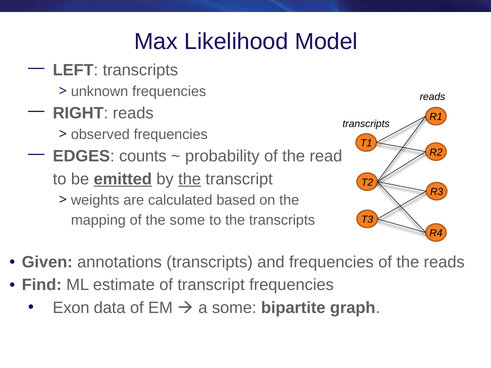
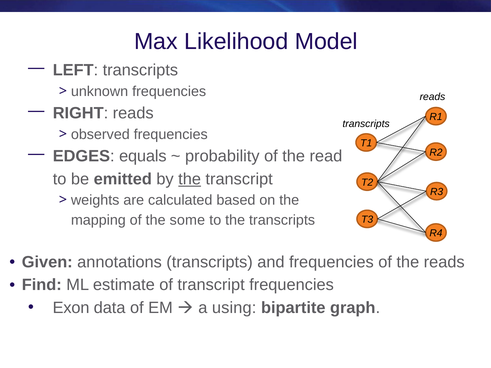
counts: counts -> equals (143, 156)
emitted underline: present -> none (123, 179)
a some: some -> using (234, 308)
